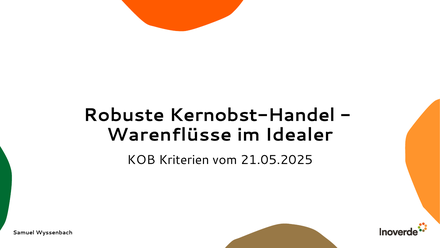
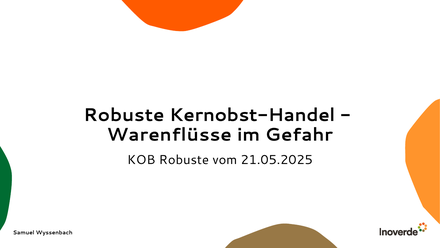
Idealer: Idealer -> Gefahr (299, 135)
KOB Kriterien: Kriterien -> Robuste (184, 160)
